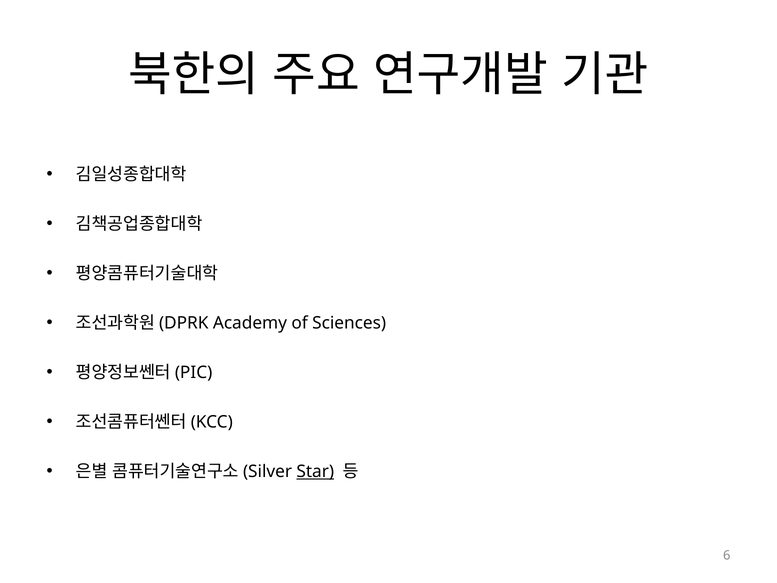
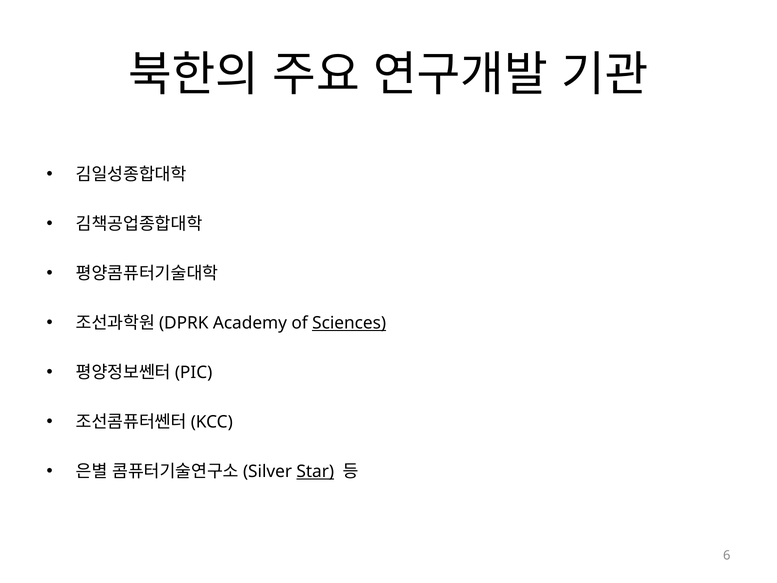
Sciences underline: none -> present (349, 323)
